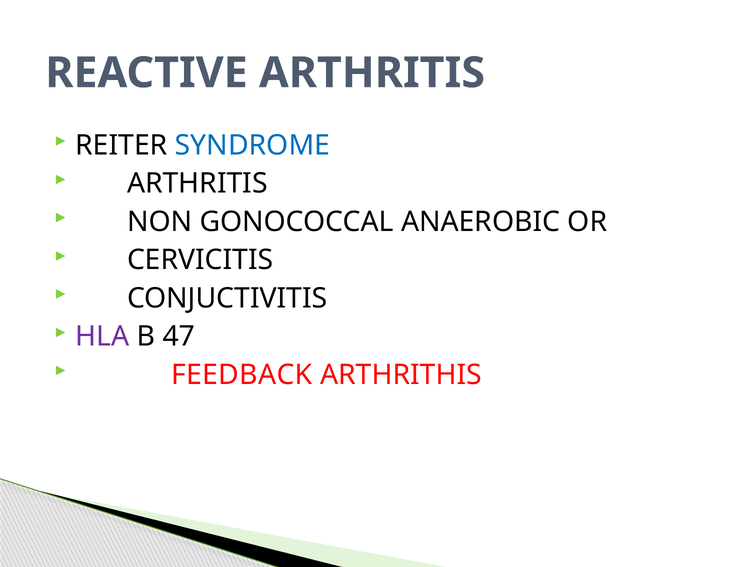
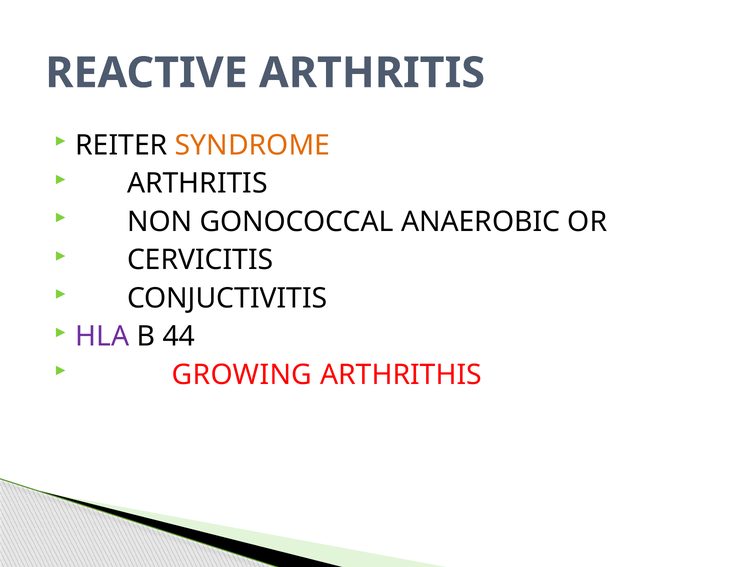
SYNDROME colour: blue -> orange (252, 145)
47: 47 -> 44 (179, 336)
FEEDBACK: FEEDBACK -> GROWING (242, 375)
